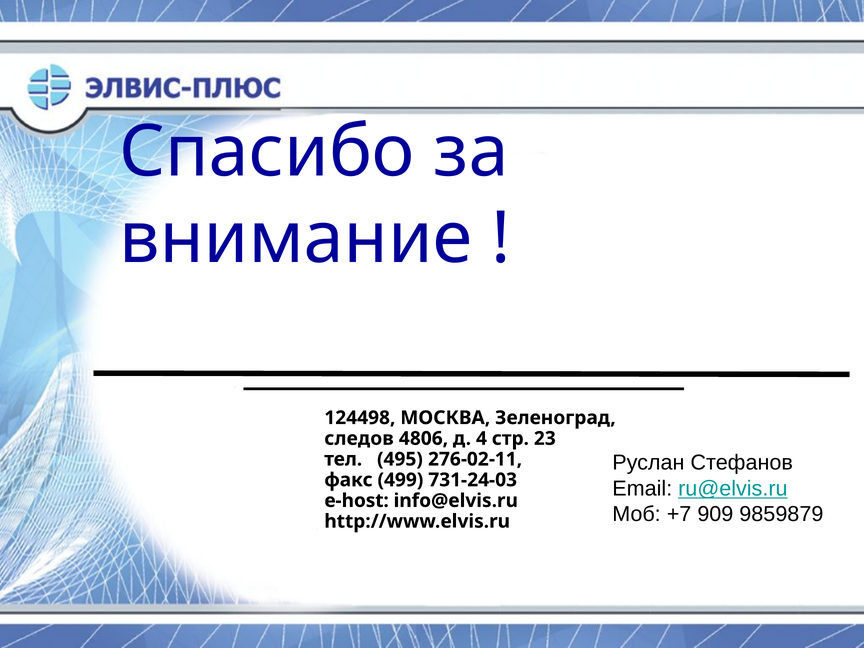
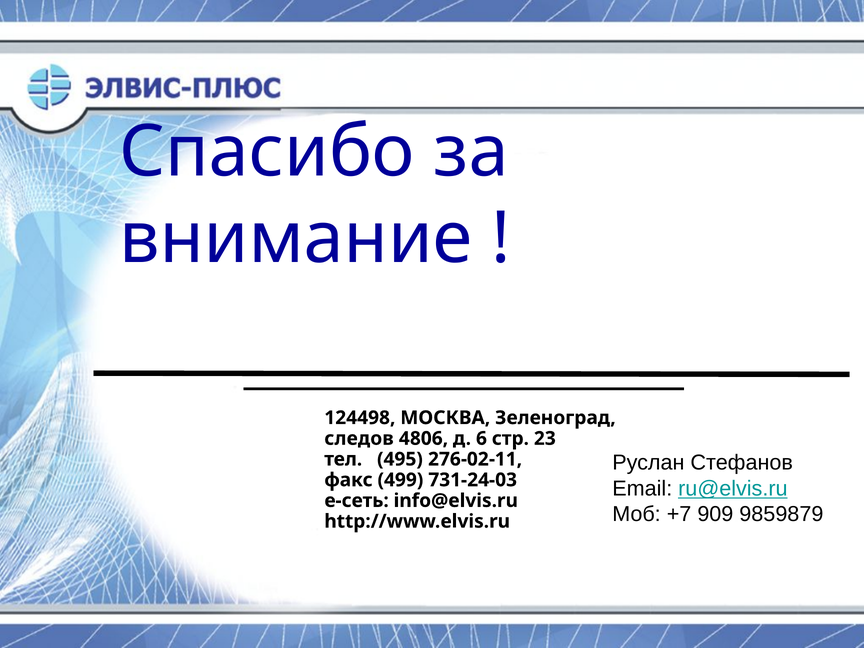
4: 4 -> 6 (481, 438)
e-host: e-host -> e-сеть (357, 501)
